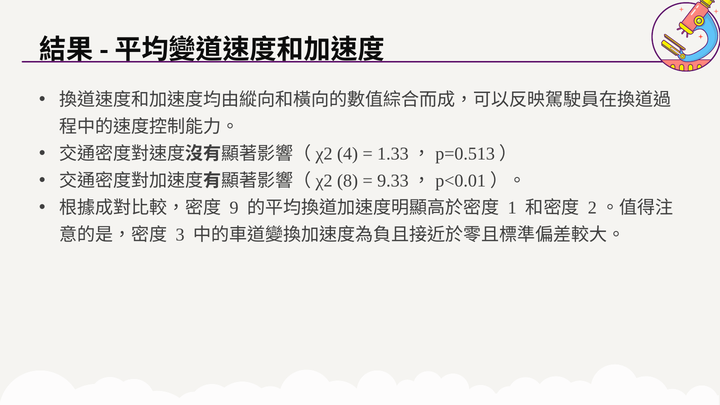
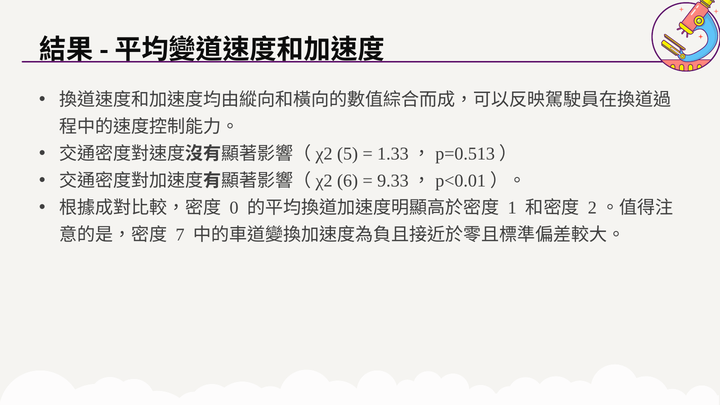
4: 4 -> 5 (348, 154)
8: 8 -> 6 (348, 181)
9: 9 -> 0 (234, 208)
3: 3 -> 7 (180, 235)
